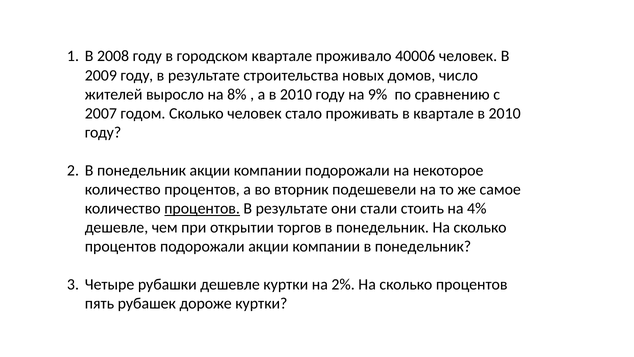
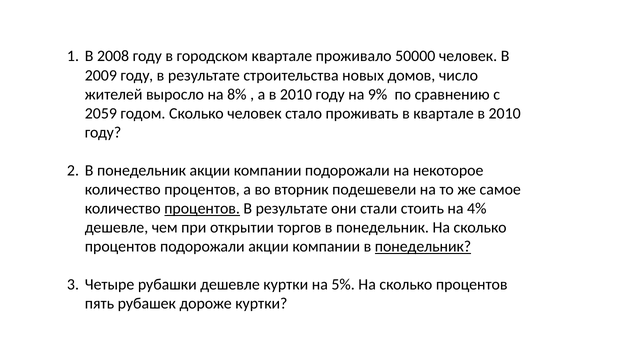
40006: 40006 -> 50000 (415, 56)
2007: 2007 -> 2059 (101, 113)
понедельник underline: none -> present (423, 246)
2%: 2% -> 5% (343, 284)
